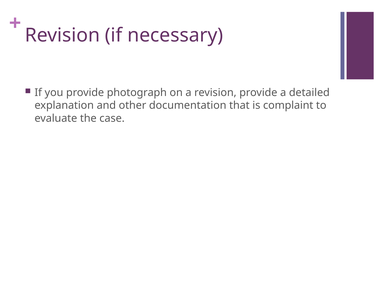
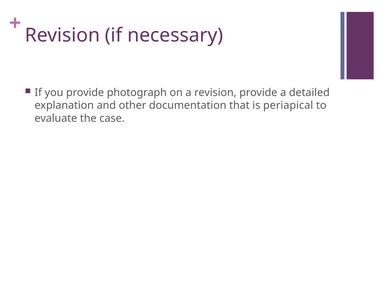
complaint: complaint -> periapical (288, 106)
